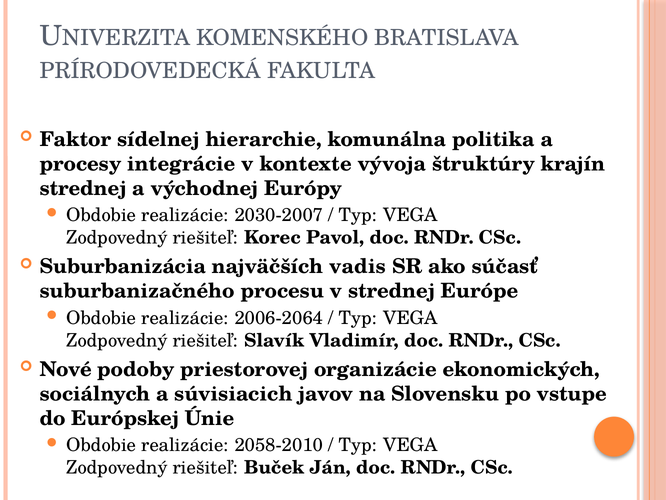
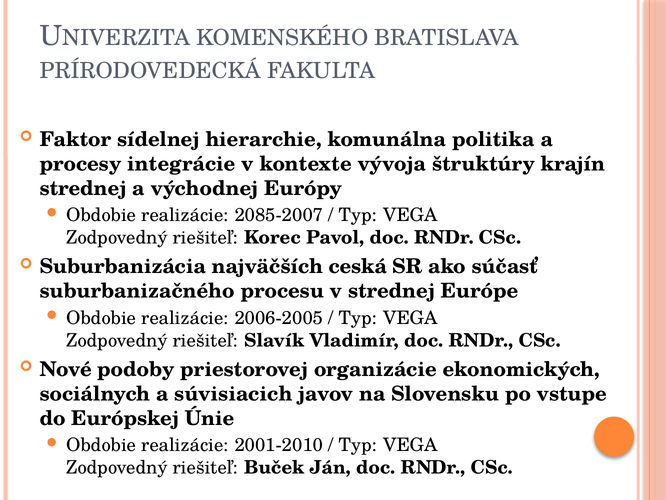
2030-2007: 2030-2007 -> 2085-2007 (279, 215)
vadis: vadis -> ceská (358, 266)
2006-2064: 2006-2064 -> 2006-2005 (279, 318)
2058-2010: 2058-2010 -> 2001-2010 (279, 445)
